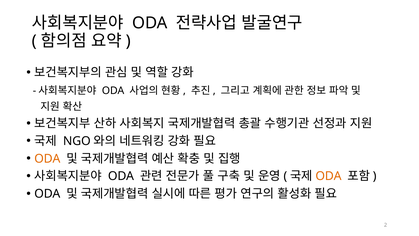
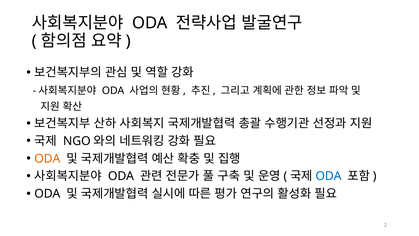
ODA colour: orange -> blue (328, 176)
